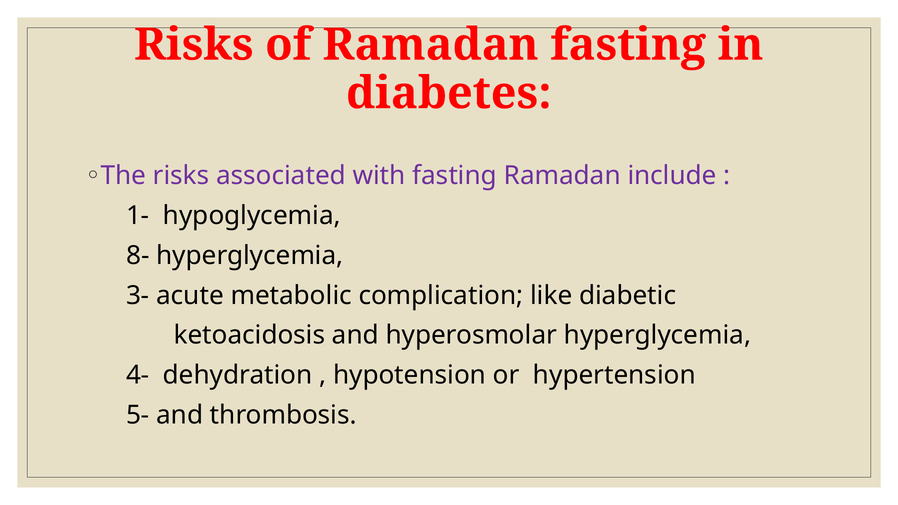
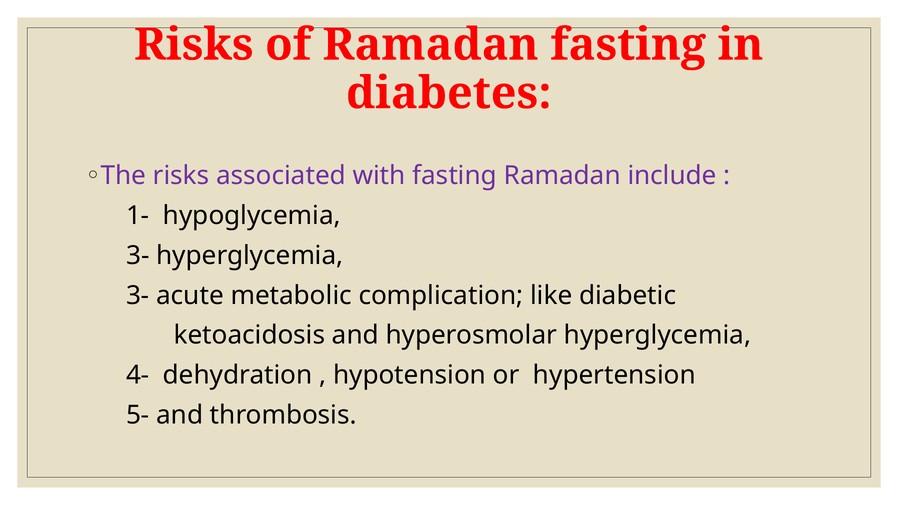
8-: 8- -> 3- (138, 256)
